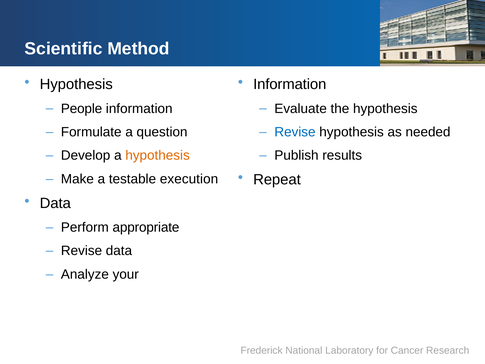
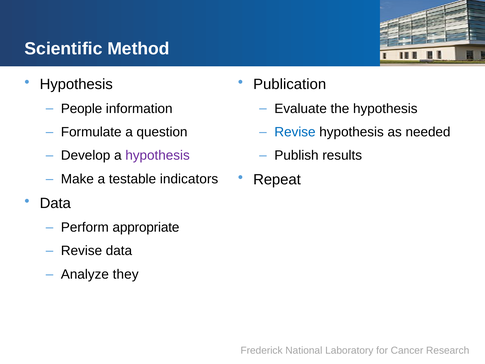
Information: Information -> Publication (290, 84)
hypothesis colour: orange -> purple (158, 155)
execution: execution -> indicators (189, 179)
your: your -> they (126, 274)
